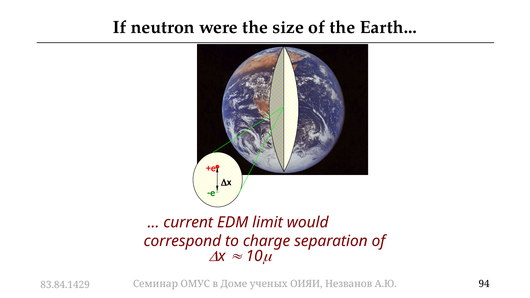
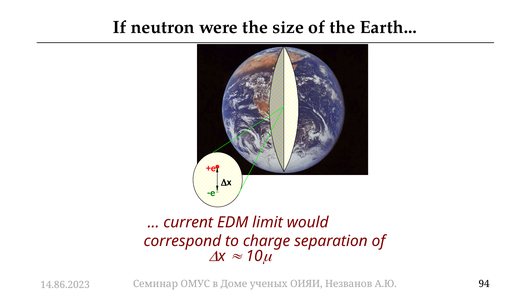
83.84.1429: 83.84.1429 -> 14.86.2023 (65, 285)
